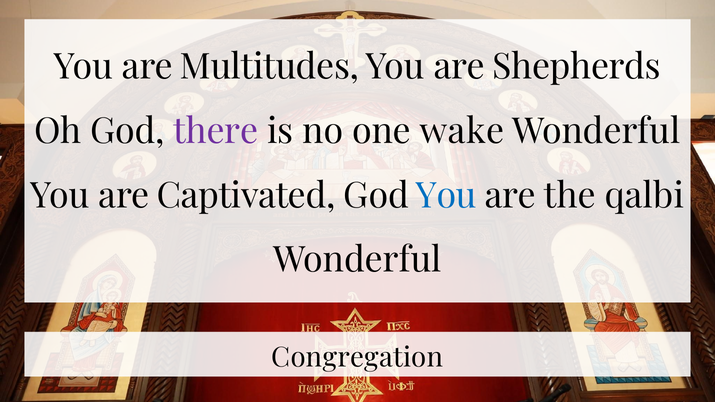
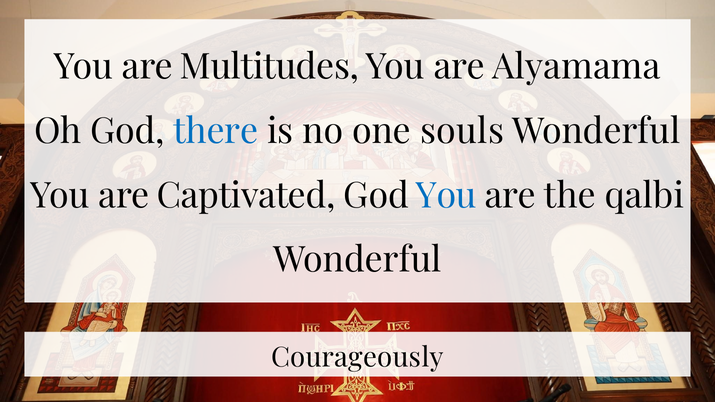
Shepherds: Shepherds -> Alyamama (576, 67)
there colour: purple -> blue (216, 132)
wake: wake -> souls (462, 132)
Congregation: Congregation -> Courageously (357, 358)
